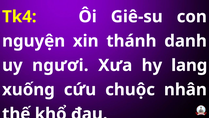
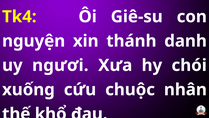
lang: lang -> chói (189, 65)
